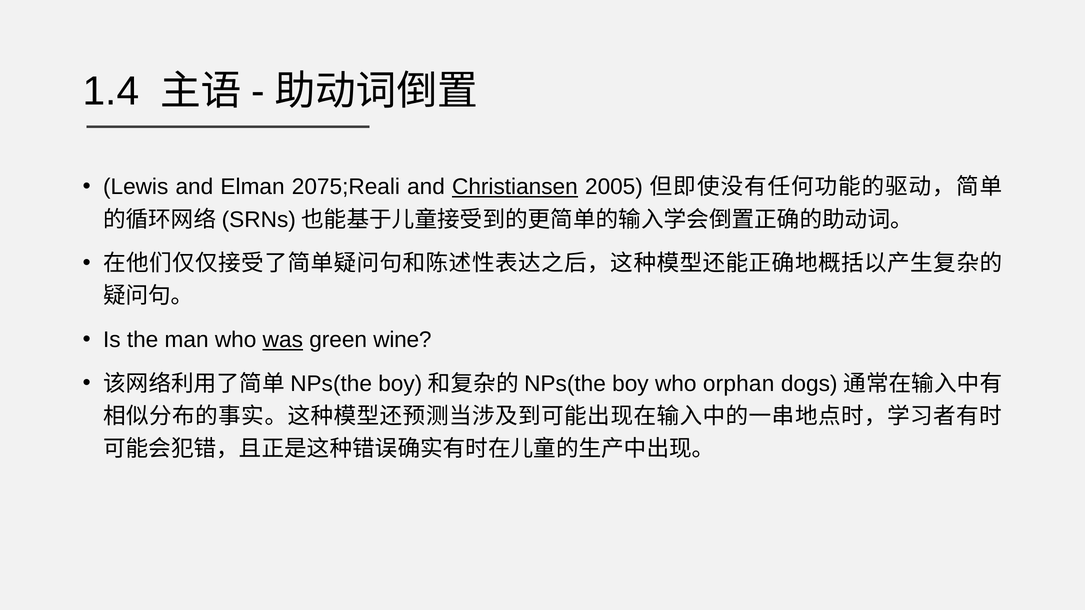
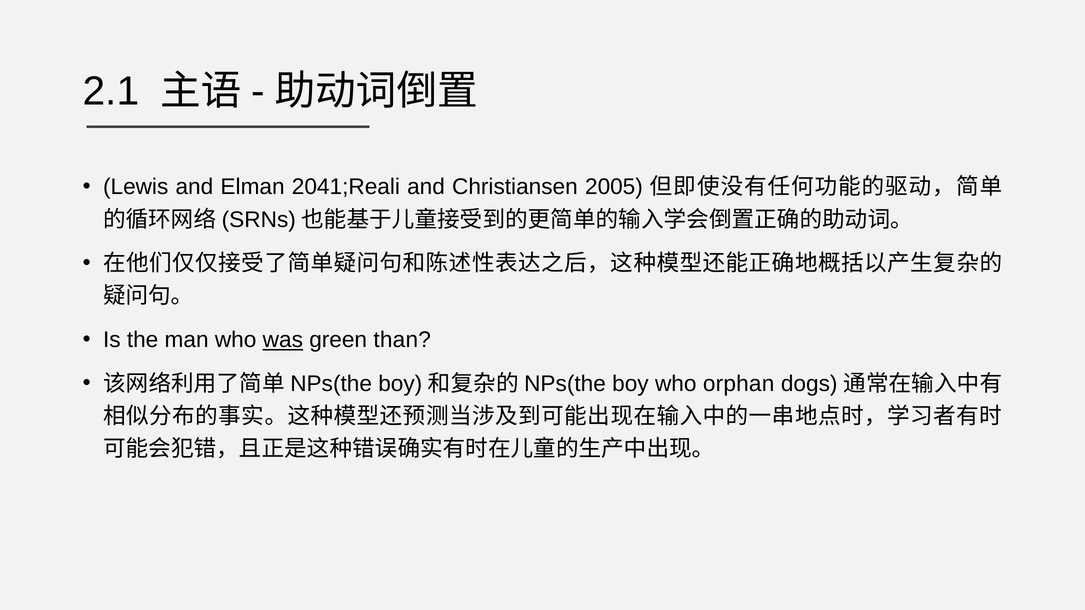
1.4: 1.4 -> 2.1 (111, 91)
2075;Reali: 2075;Reali -> 2041;Reali (346, 187)
Christiansen underline: present -> none (515, 187)
wine: wine -> than (402, 340)
